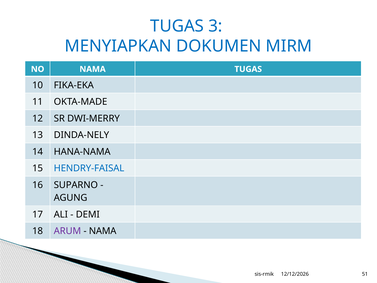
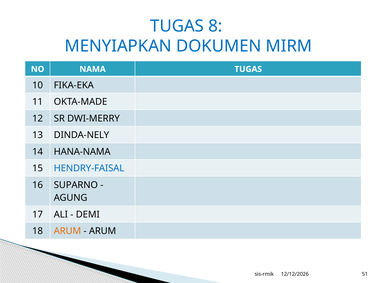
3: 3 -> 8 (215, 26)
ARUM colour: purple -> orange (67, 231)
NAMA: NAMA -> ARUM (103, 231)
